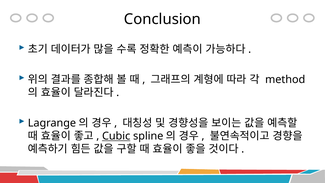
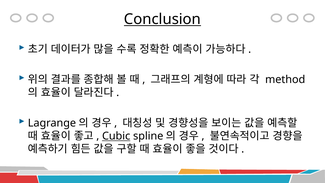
Conclusion underline: none -> present (162, 19)
